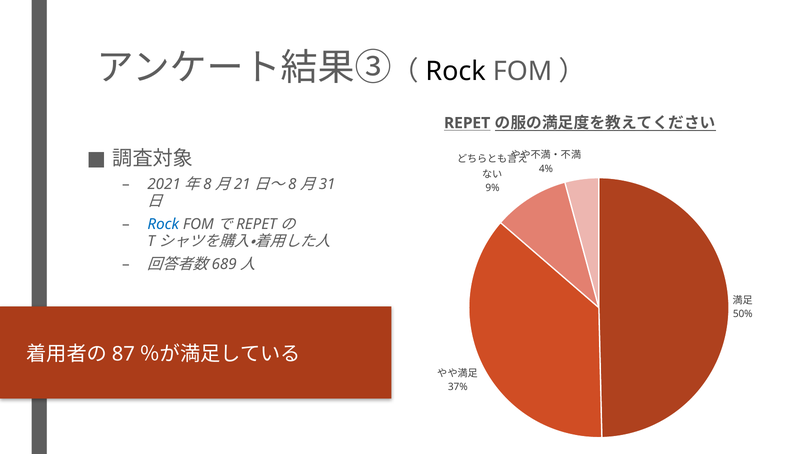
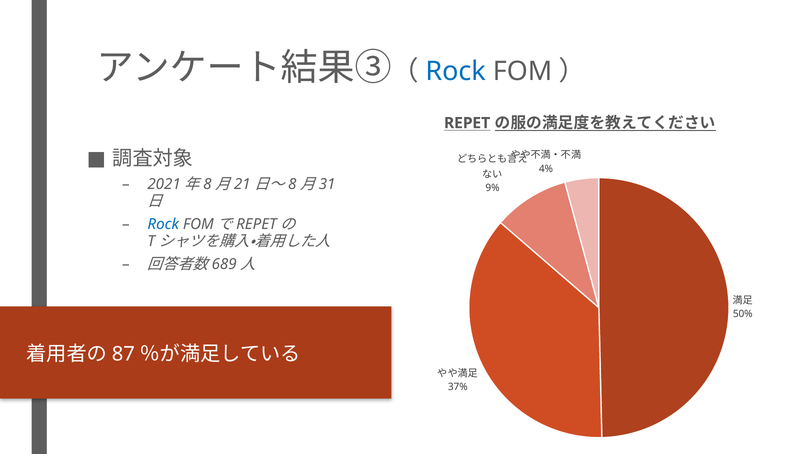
Rock colour: black -> blue (456, 71)
